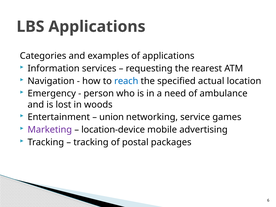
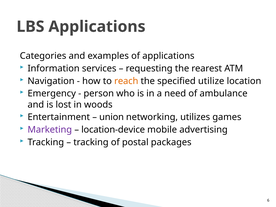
reach colour: blue -> orange (126, 81)
actual: actual -> utilize (211, 81)
service: service -> utilizes (195, 117)
